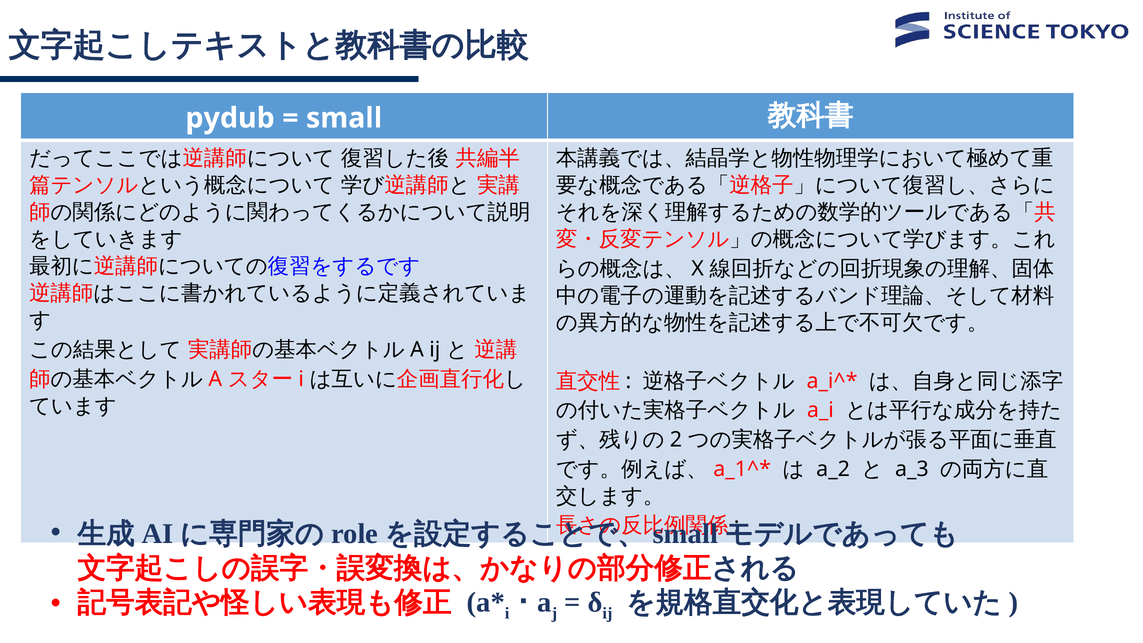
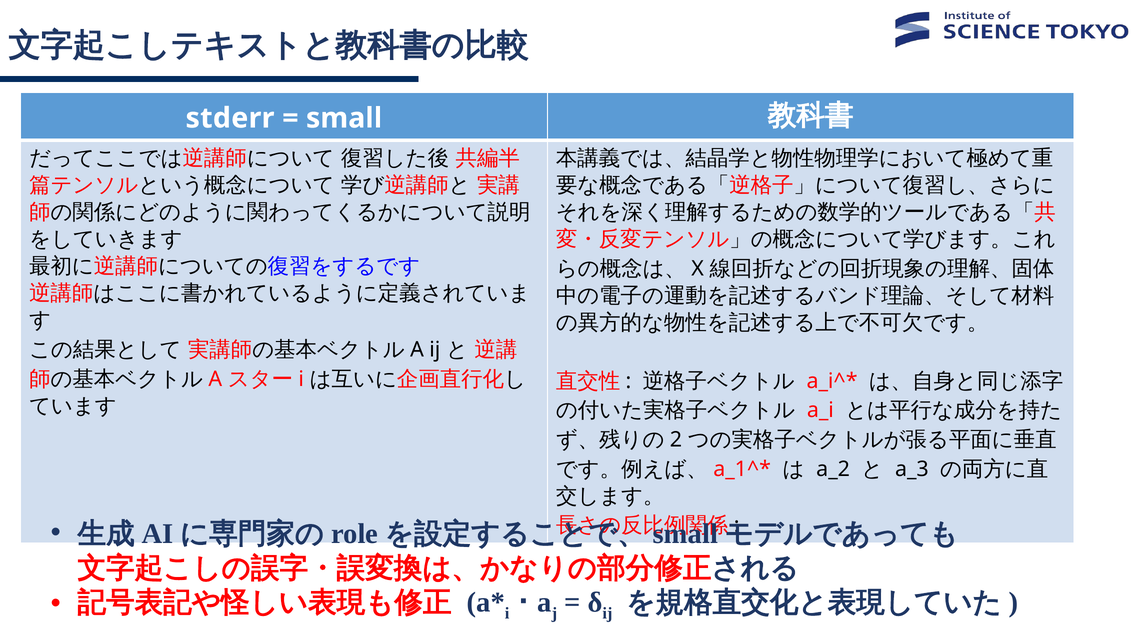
pydub: pydub -> stderr (230, 118)
